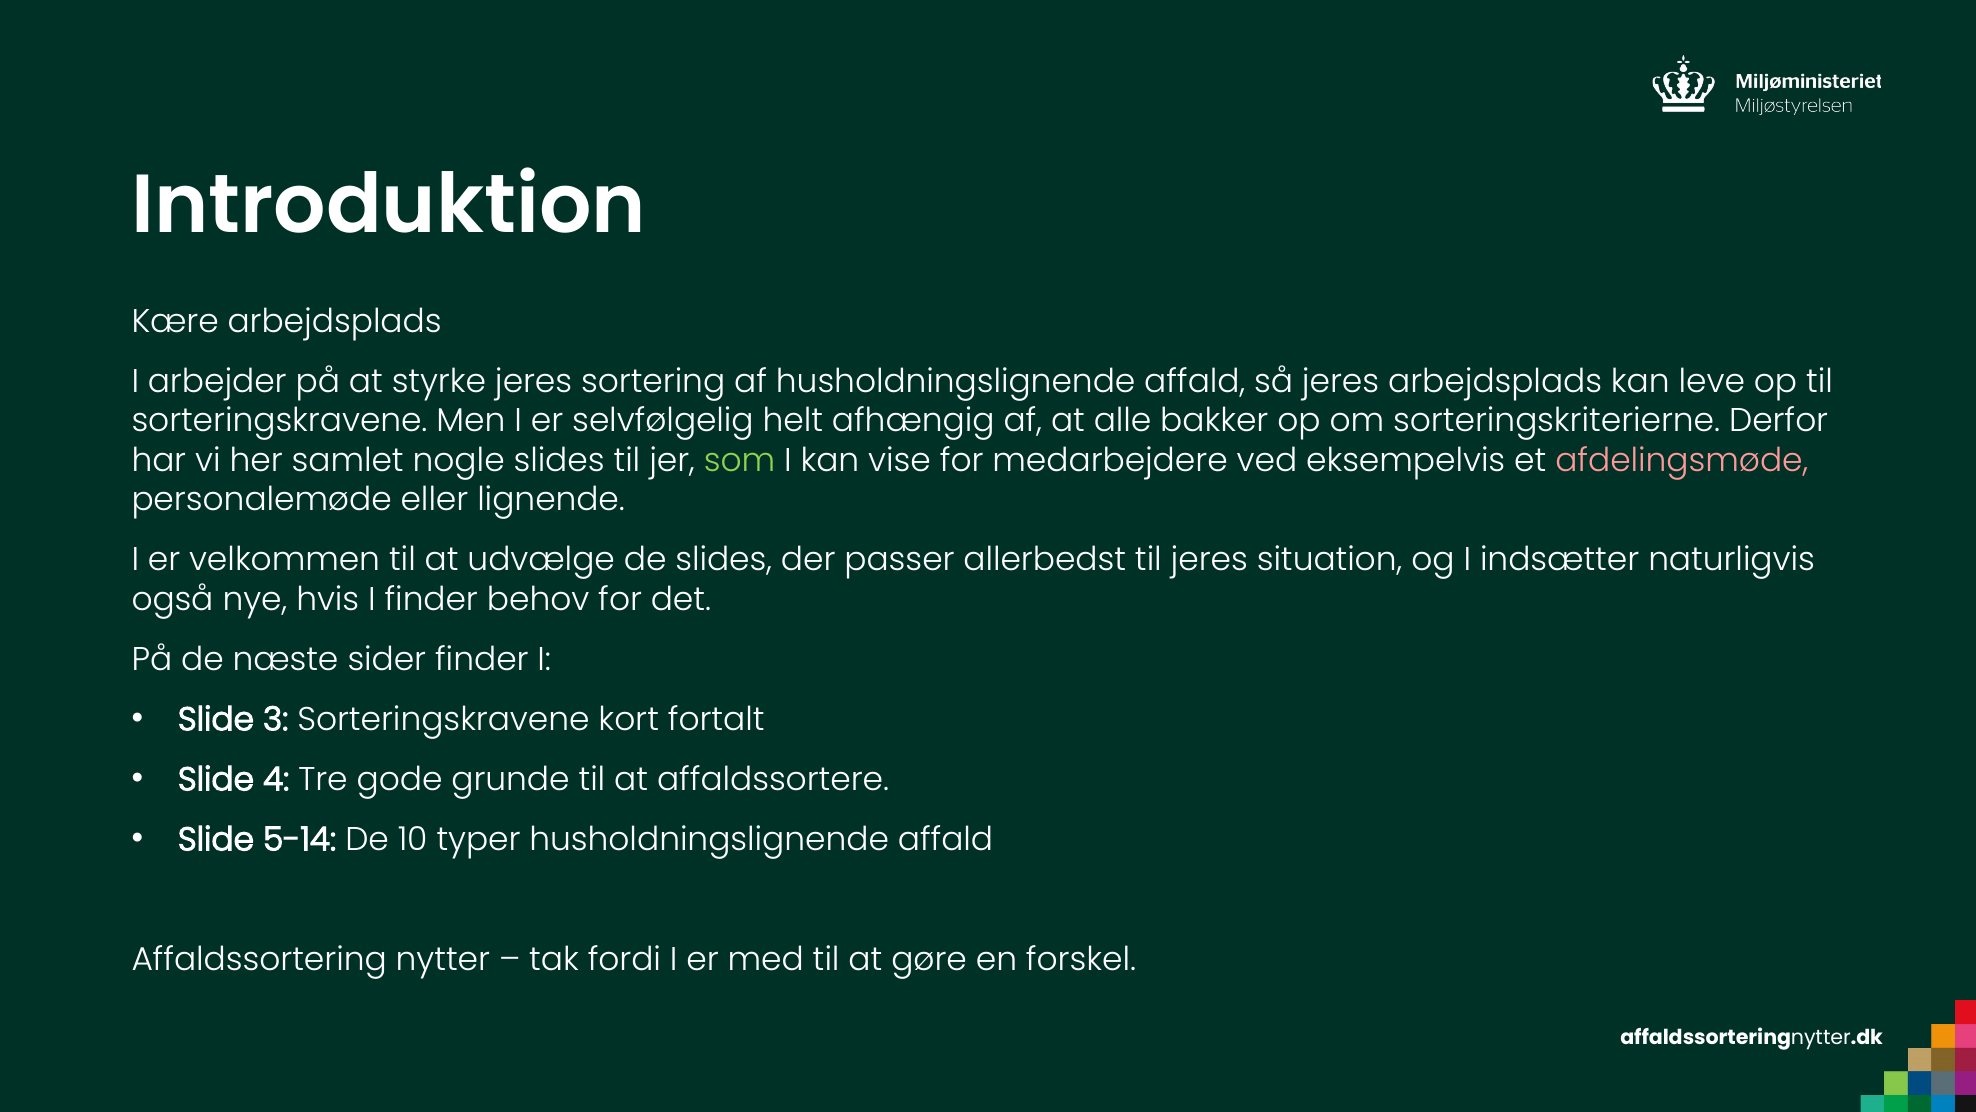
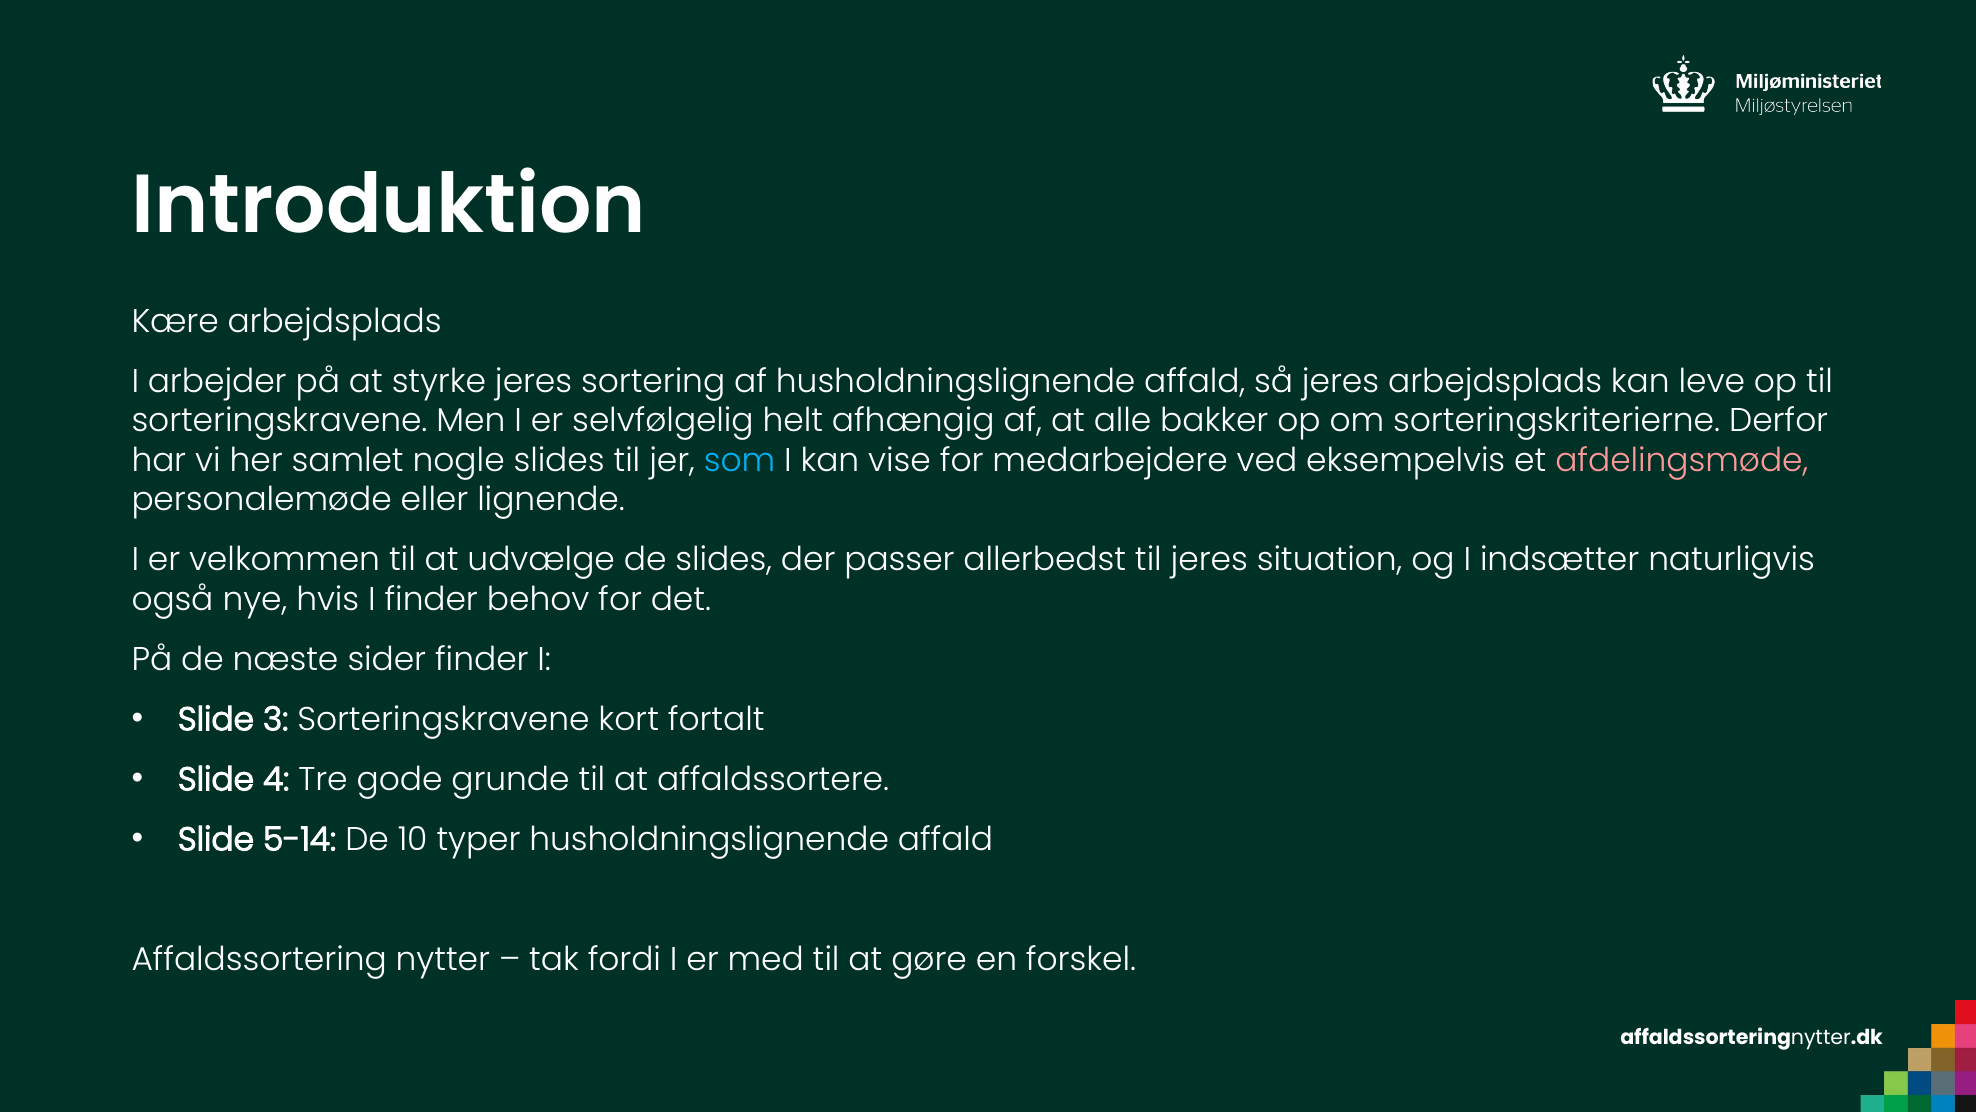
som colour: light green -> light blue (740, 460)
